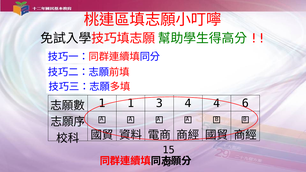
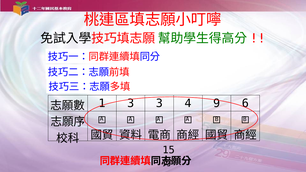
1 1: 1 -> 3 (131, 103)
4 4: 4 -> 9 (217, 103)
